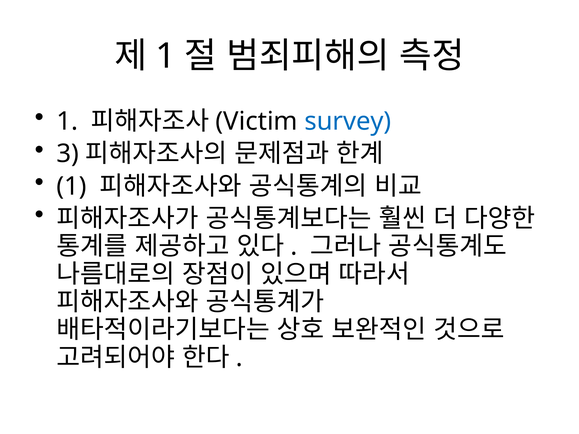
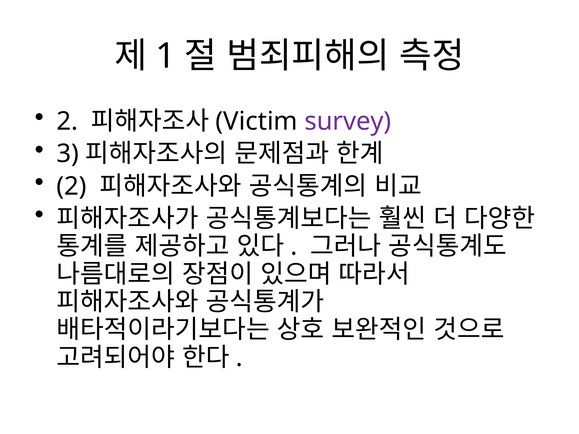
1: 1 -> 2 (67, 121)
survey colour: blue -> purple (348, 121)
1: 1 -> 2 (72, 186)
